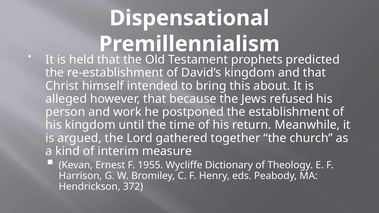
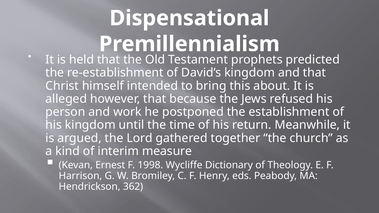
1955: 1955 -> 1998 (150, 165)
372: 372 -> 362 (133, 187)
